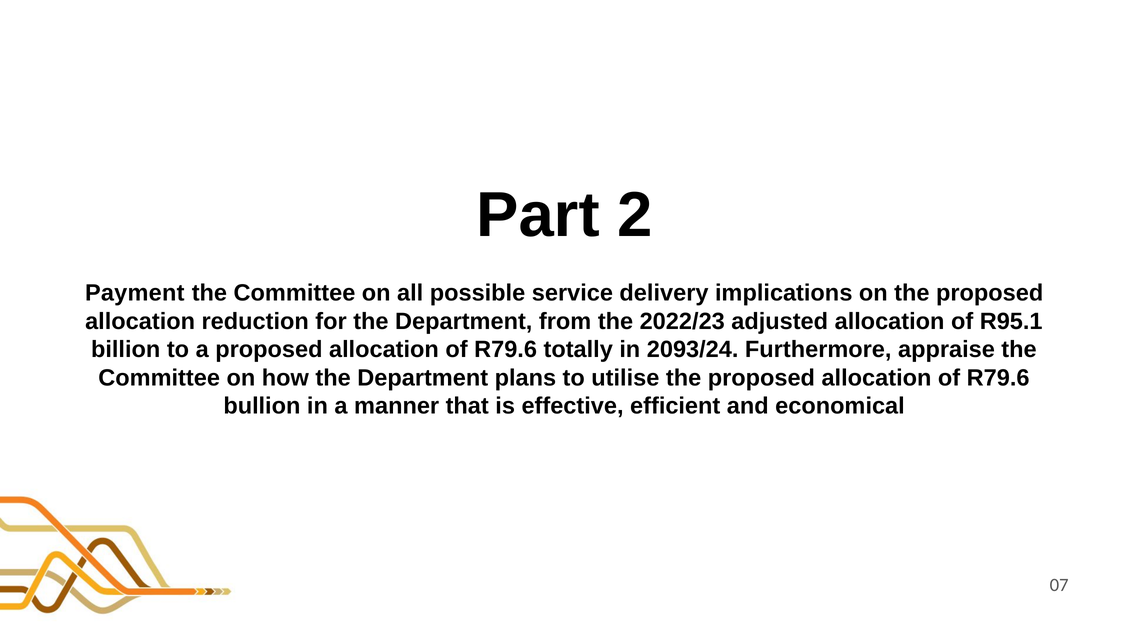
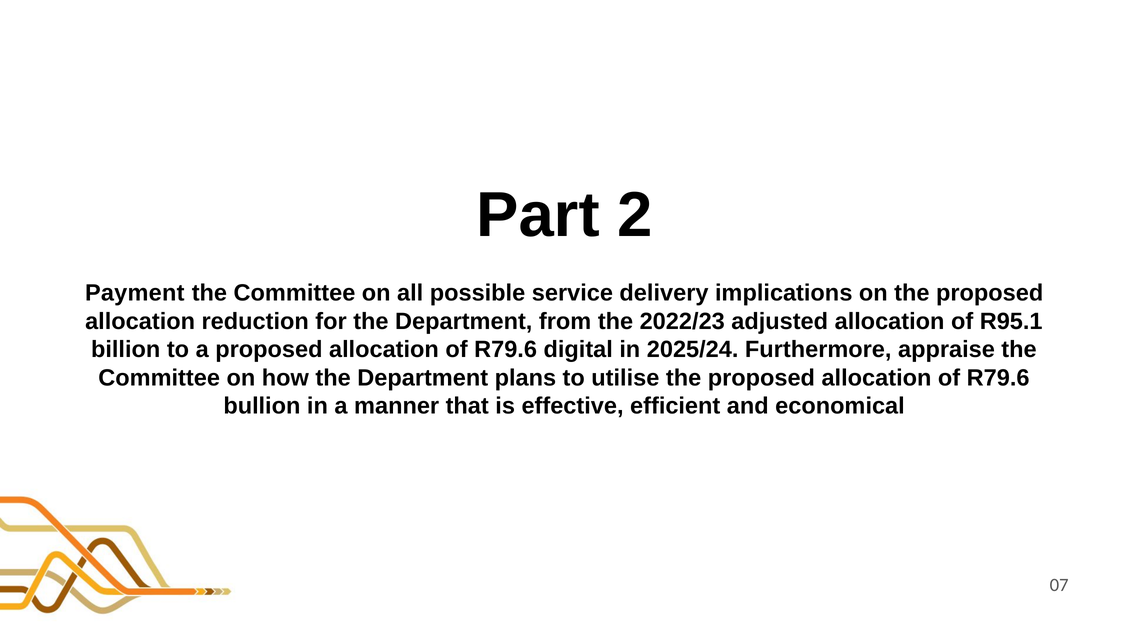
totally: totally -> digital (578, 350)
2093/24: 2093/24 -> 2025/24 (693, 350)
